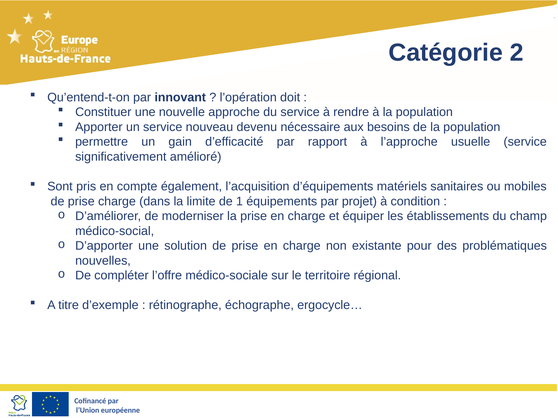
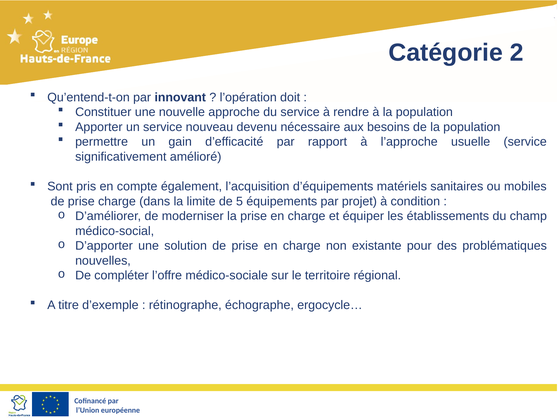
1: 1 -> 5 (239, 201)
